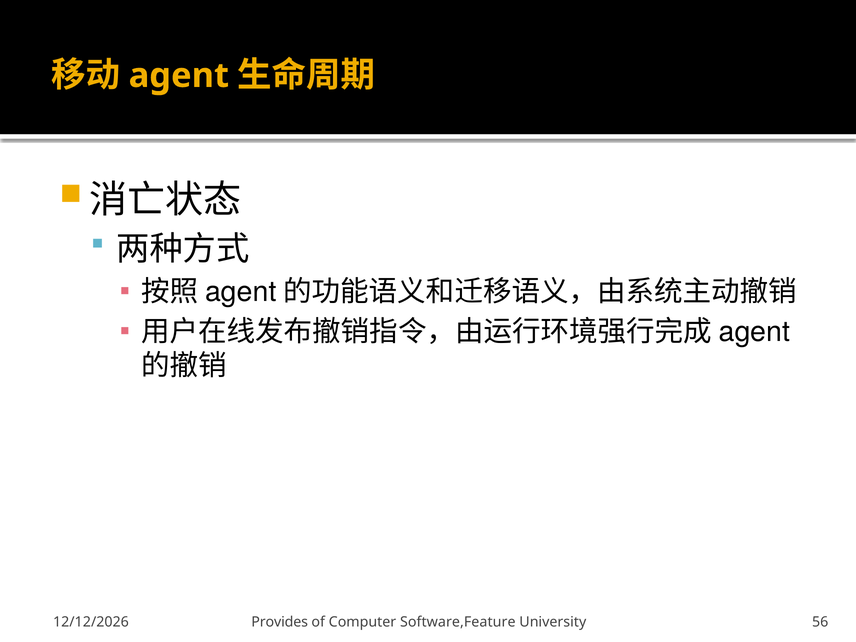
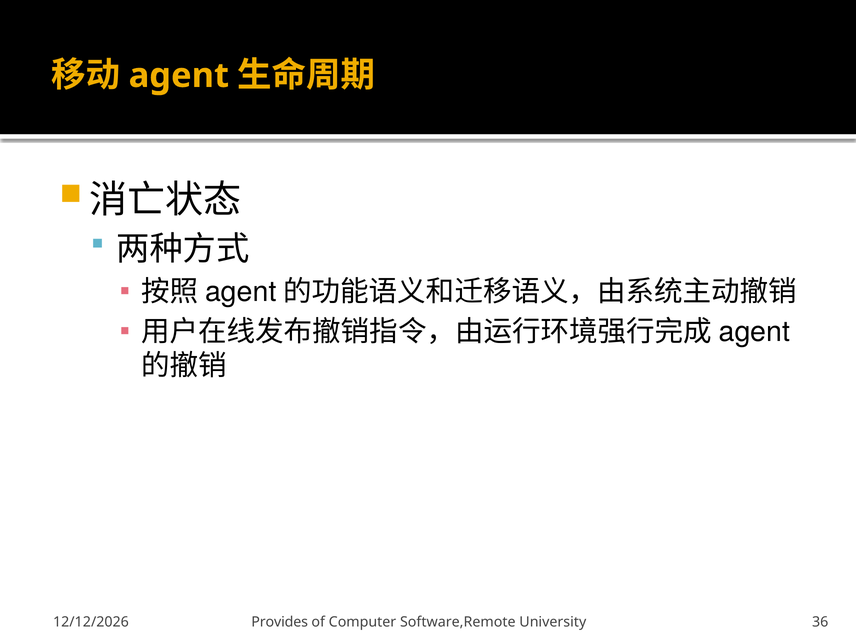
Software,Feature: Software,Feature -> Software,Remote (458, 622)
56: 56 -> 36 (820, 622)
